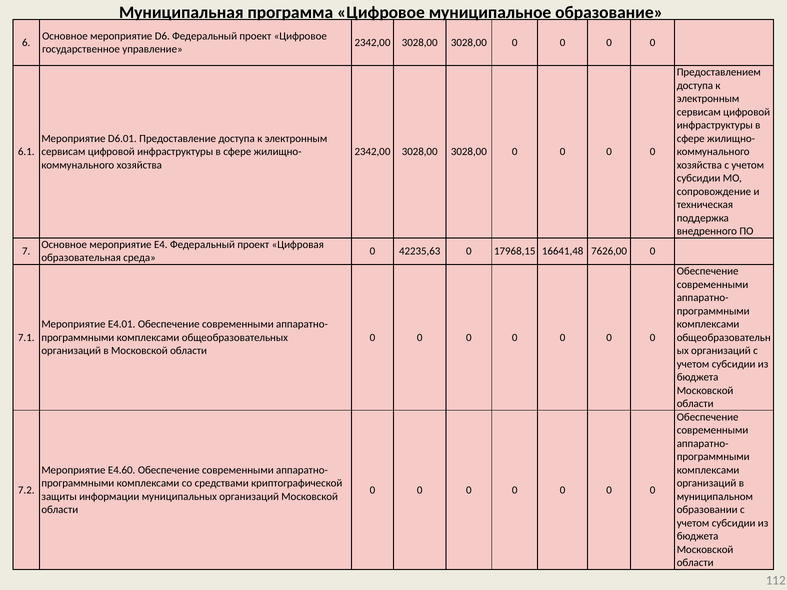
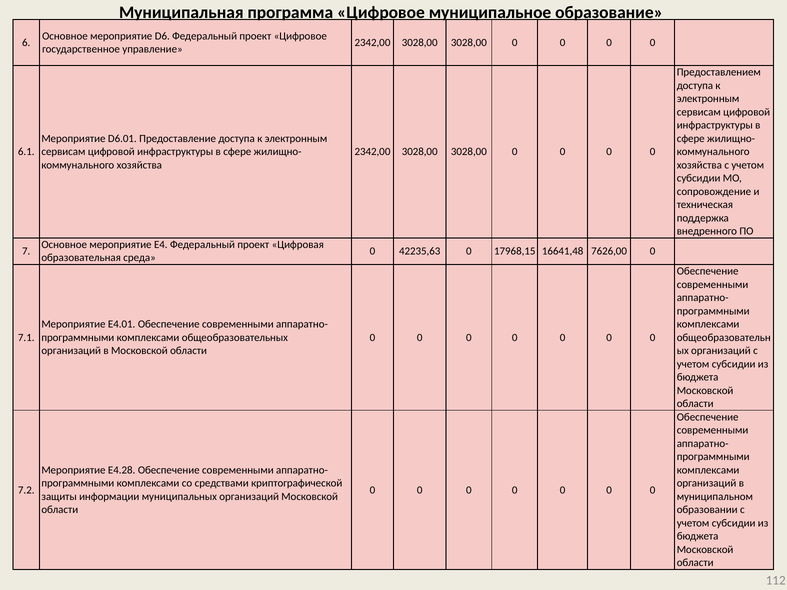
E4.60: E4.60 -> E4.28 (122, 470)
